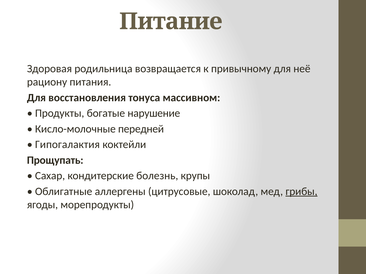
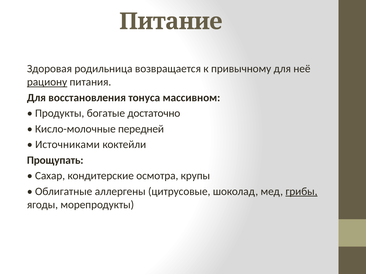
рациону underline: none -> present (47, 82)
нарушение: нарушение -> достаточно (154, 113)
Гипогалактия: Гипогалактия -> Источниками (67, 145)
болезнь: болезнь -> осмотра (157, 176)
